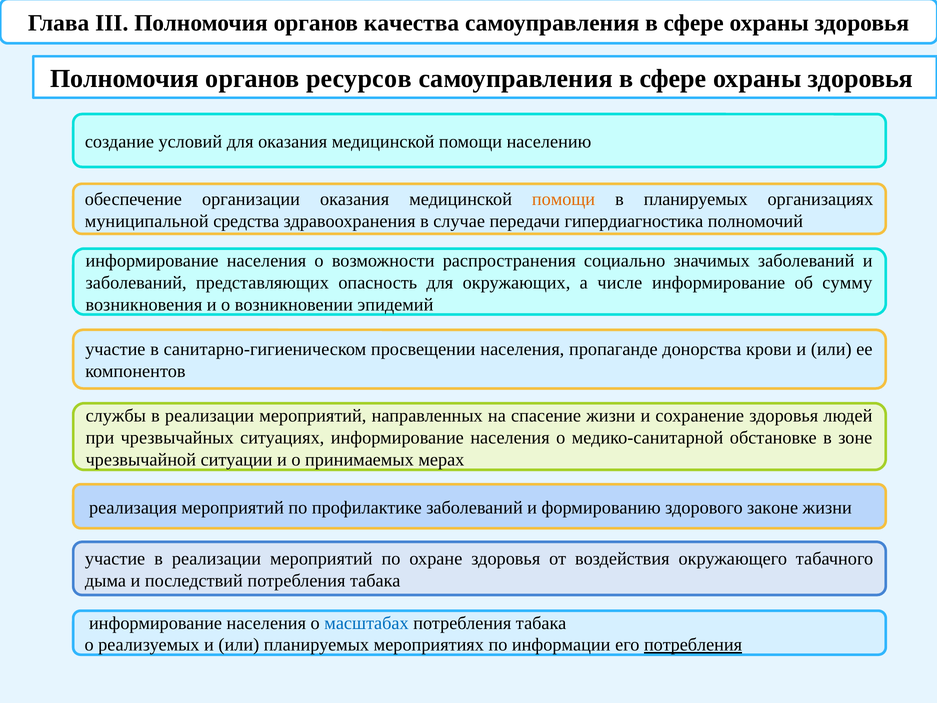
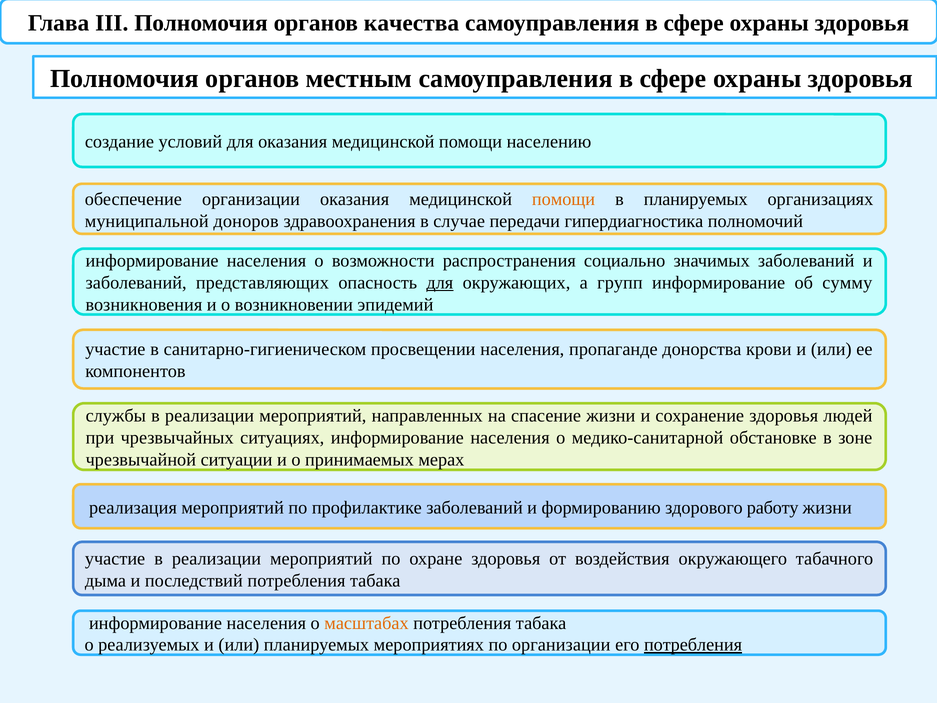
ресурсов: ресурсов -> местным (359, 79)
средства: средства -> доноров (246, 221)
для underline: none -> present (440, 283)
числе: числе -> групп (620, 283)
законе: законе -> работу (773, 507)
масштабах colour: blue -> orange (367, 623)
по информации: информации -> организации (561, 645)
